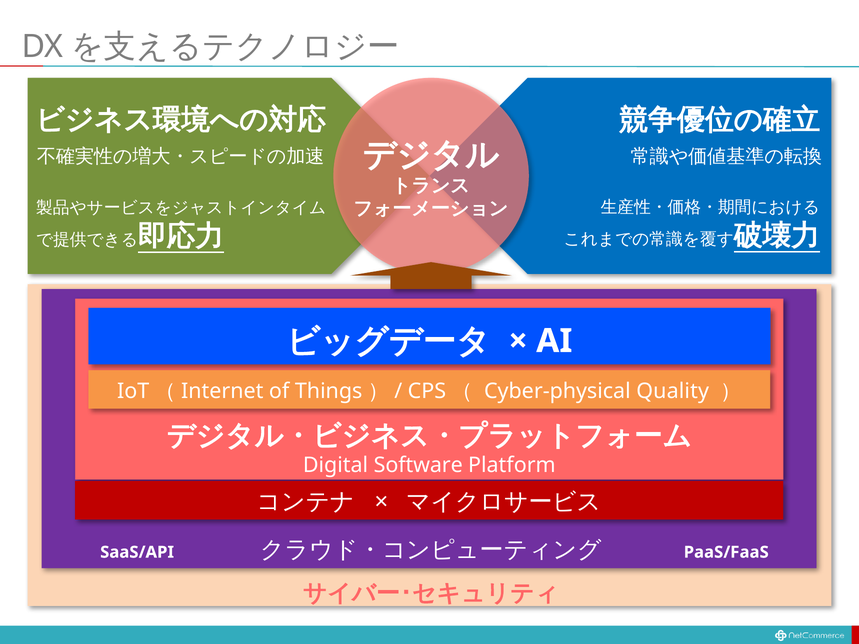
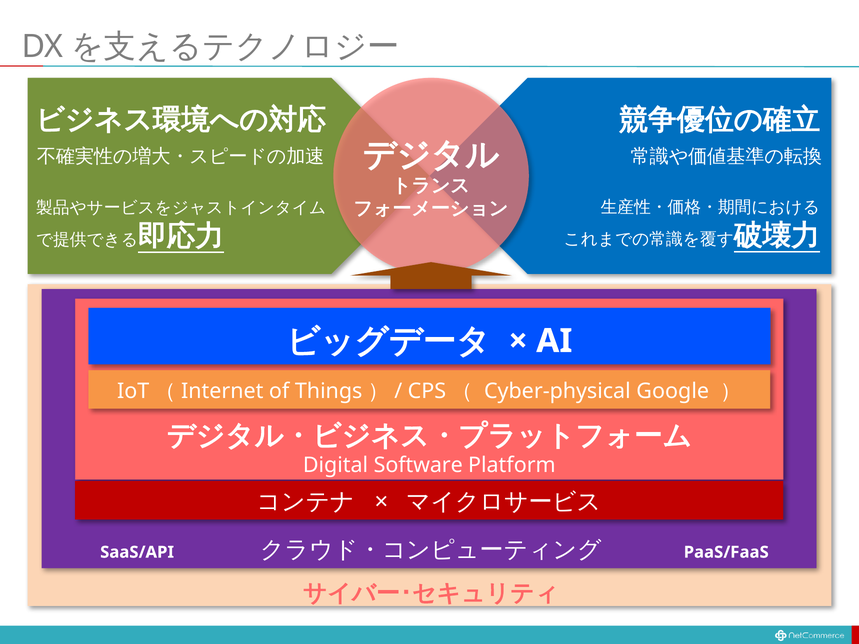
Quality: Quality -> Google (673, 391)
